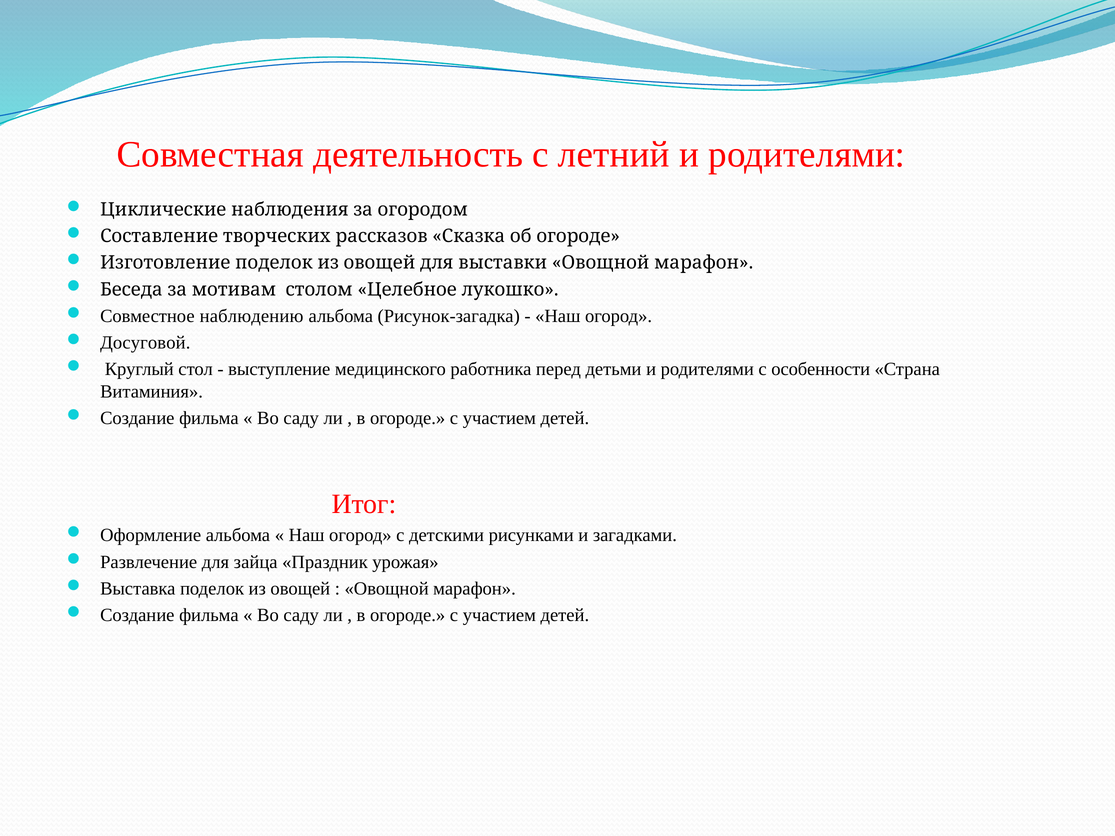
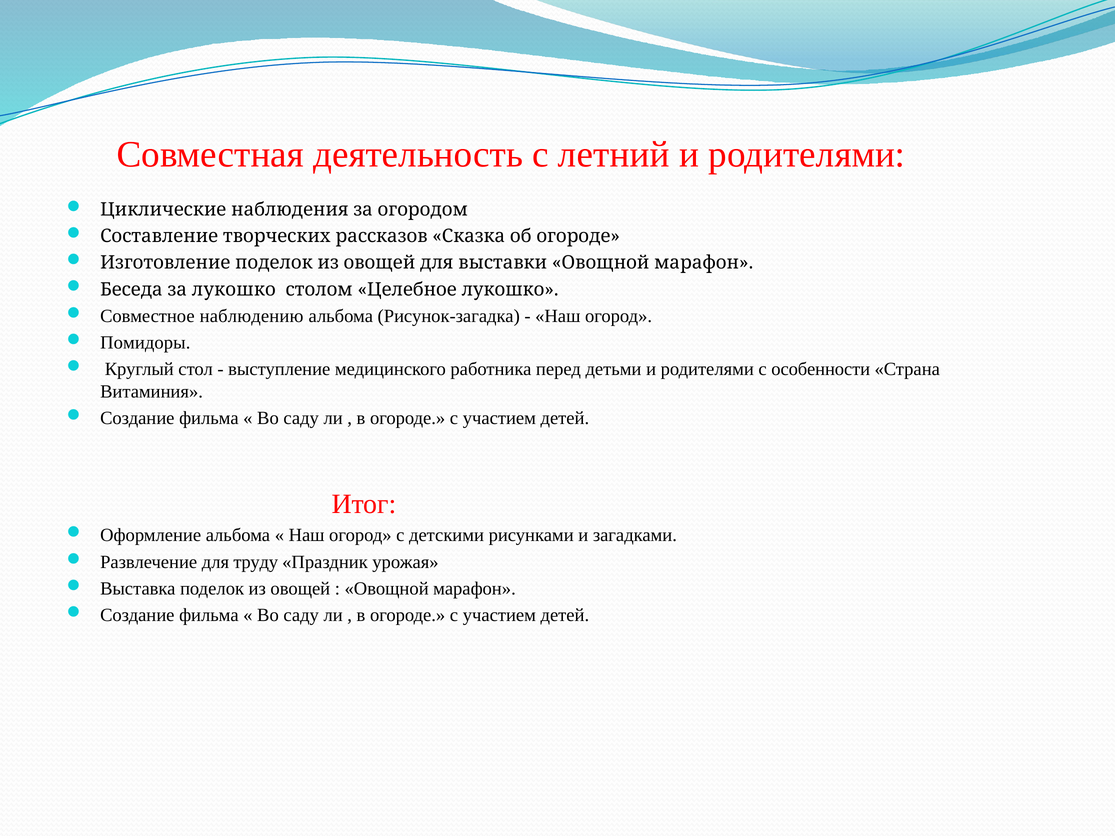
за мотивам: мотивам -> лукошко (234, 290)
Досуговой: Досуговой -> Помидоры (145, 343)
зайца: зайца -> труду (256, 562)
